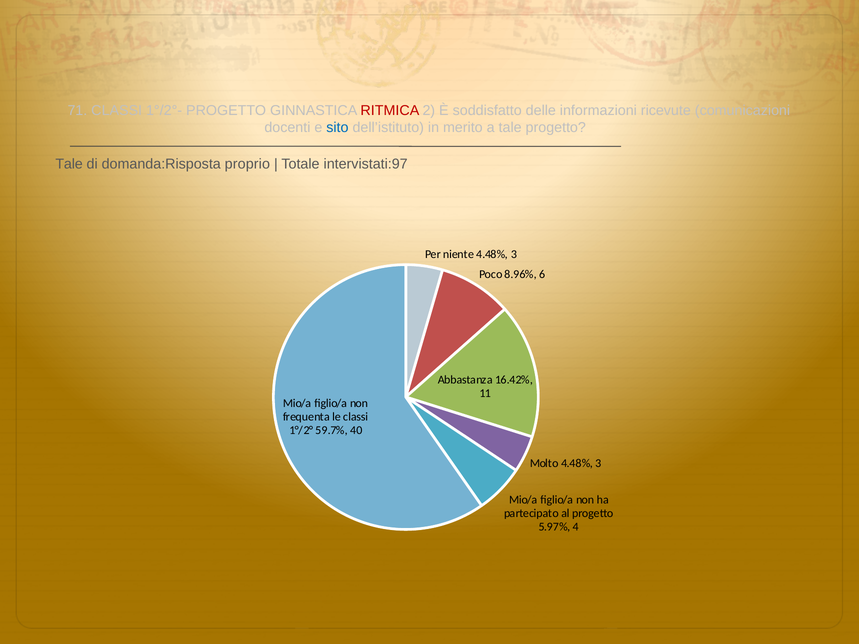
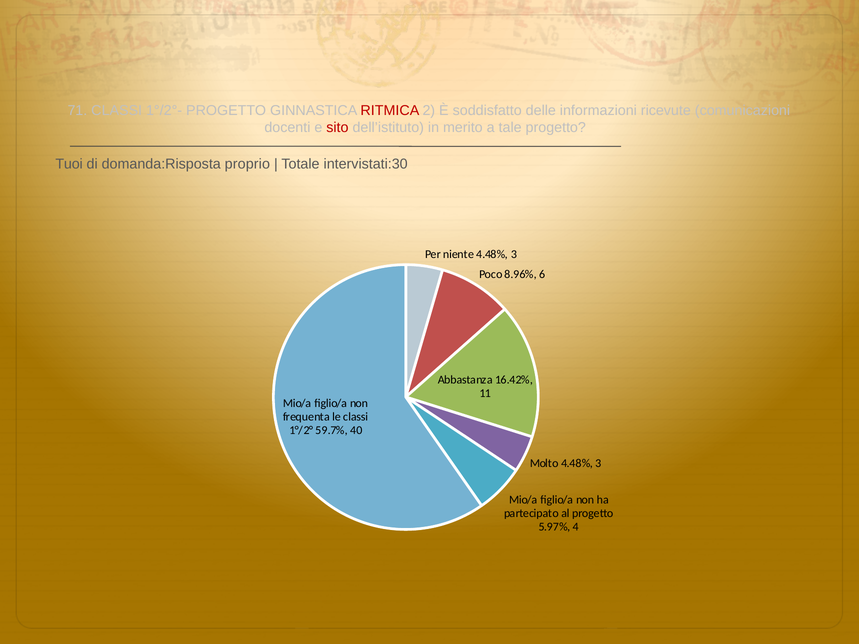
sito colour: blue -> red (337, 128)
Tale: Tale -> Tuoi (69, 164)
intervistati:97: intervistati:97 -> intervistati:30 (366, 164)
